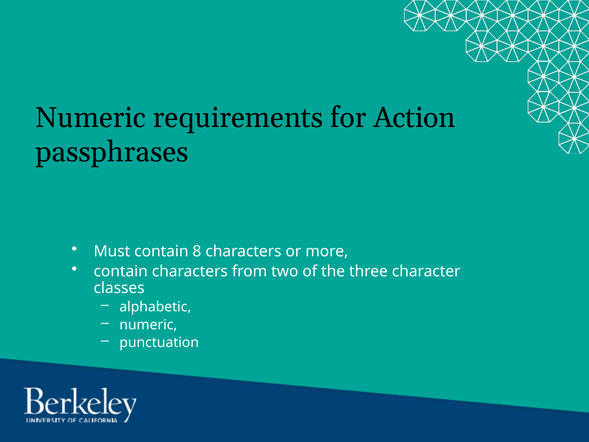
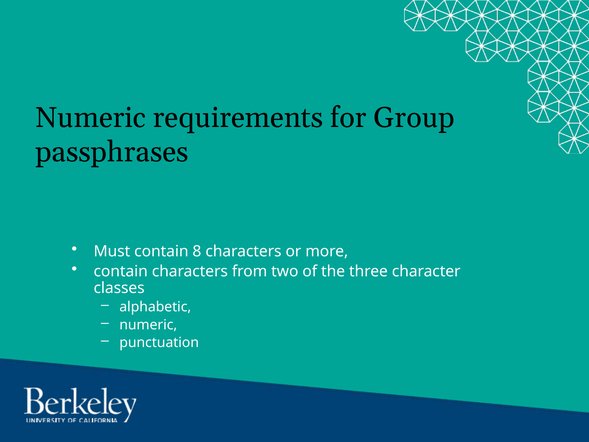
Action: Action -> Group (414, 118)
